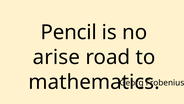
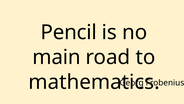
arise: arise -> main (56, 57)
